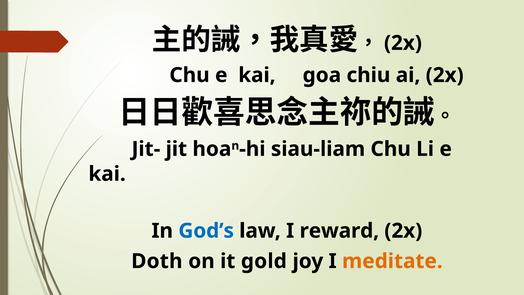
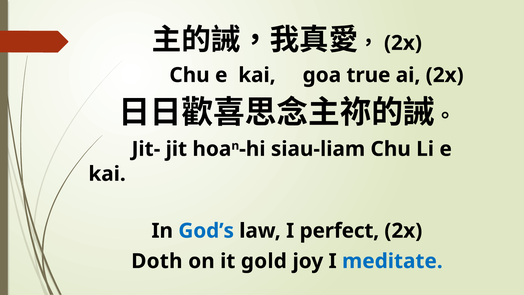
chiu: chiu -> true (368, 75)
reward: reward -> perfect (339, 231)
meditate colour: orange -> blue (392, 261)
